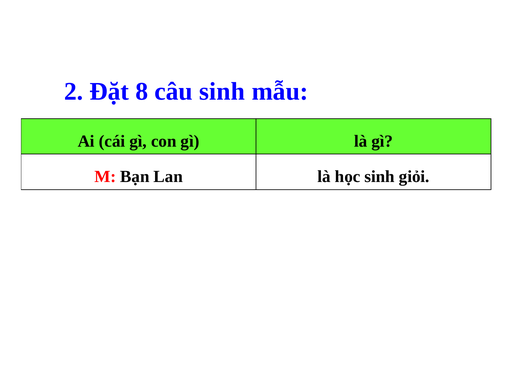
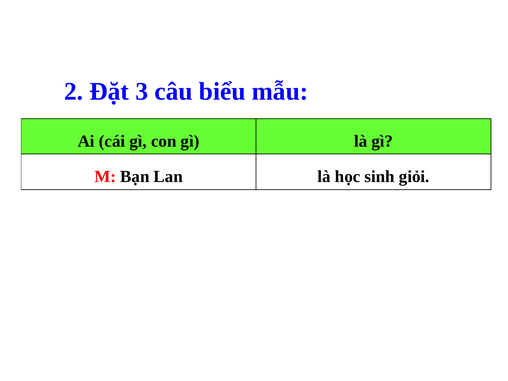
8: 8 -> 3 (142, 91)
câu sinh: sinh -> biểu (222, 91)
